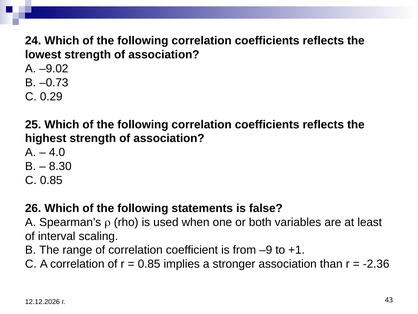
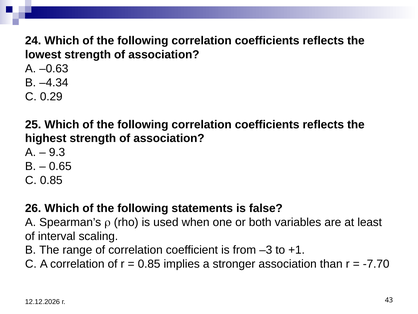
–9.02: –9.02 -> –0.63 (54, 69)
–0.73: –0.73 -> –4.34 (54, 82)
4.0: 4.0 -> 9.3 (57, 152)
8.30: 8.30 -> 0.65 (60, 166)
–9: –9 -> –3 (266, 250)
-2.36: -2.36 -> -7.70 (376, 264)
